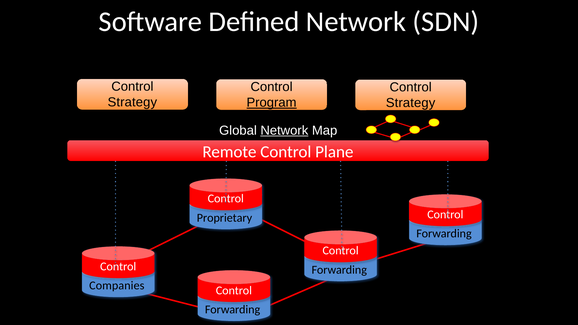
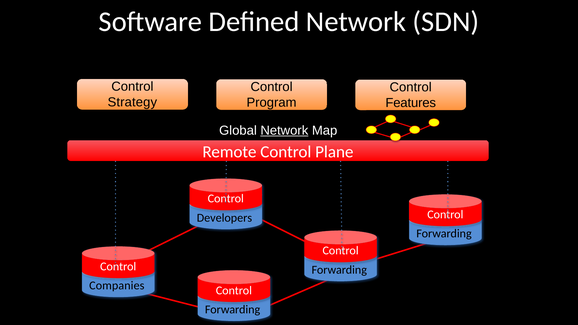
Program underline: present -> none (272, 103)
Strategy: Strategy -> Features (411, 103)
Proprietary: Proprietary -> Developers (224, 218)
